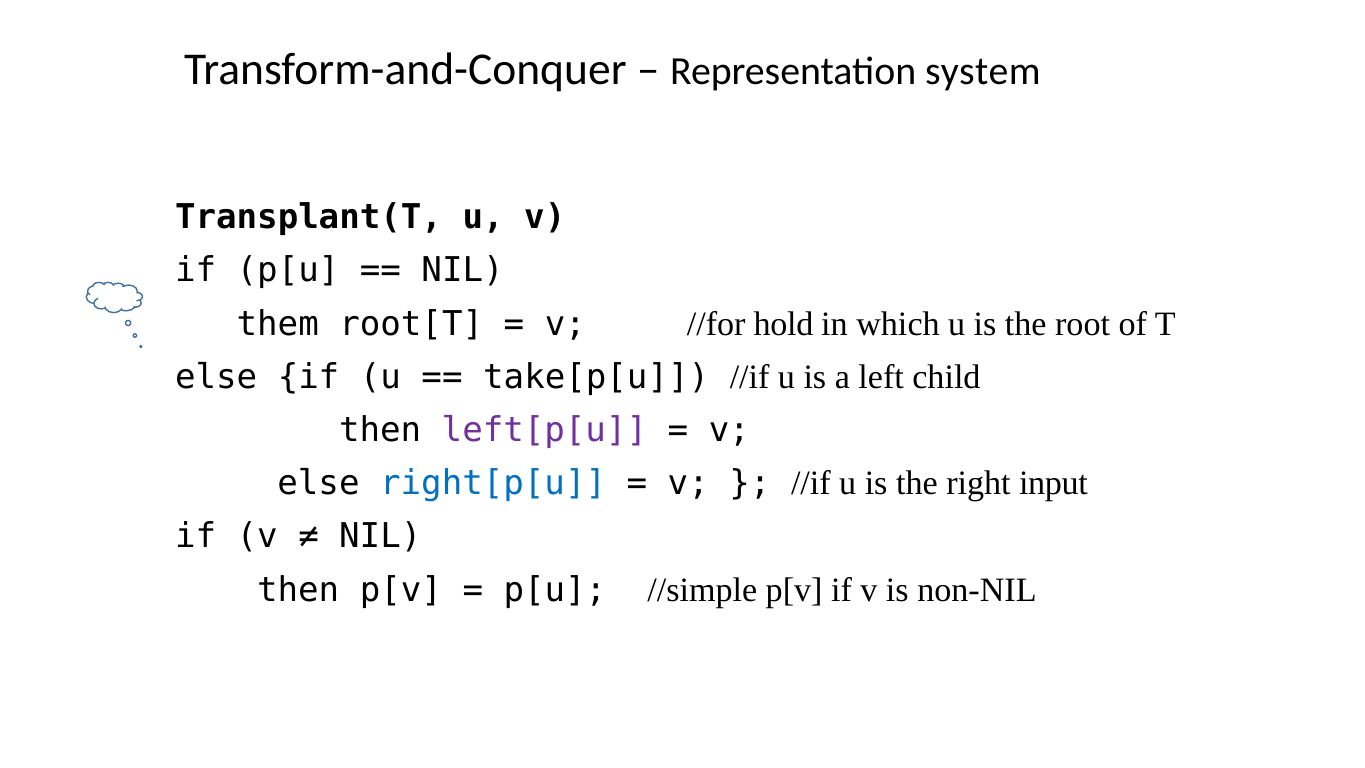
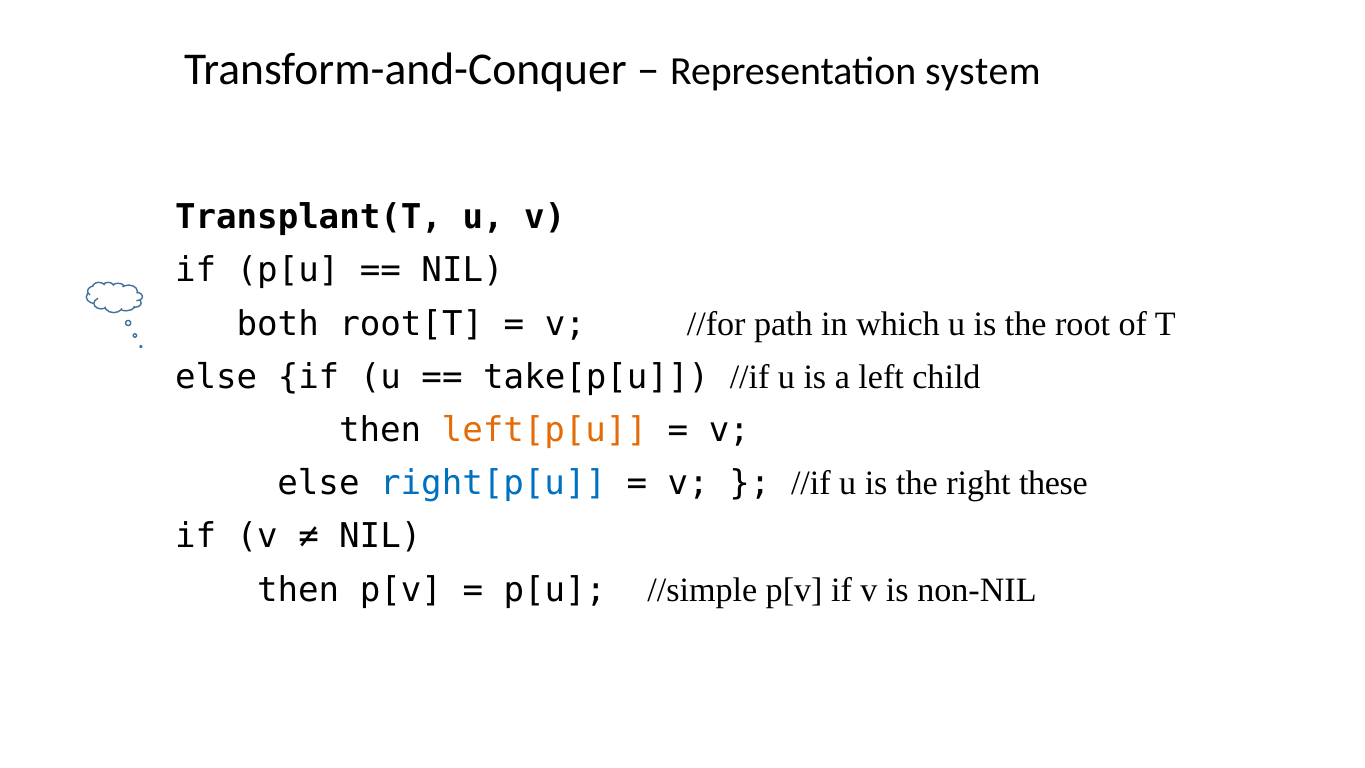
them: them -> both (278, 324)
hold: hold -> path (783, 324)
left[p[u colour: purple -> orange (544, 430)
input: input -> these (1053, 483)
